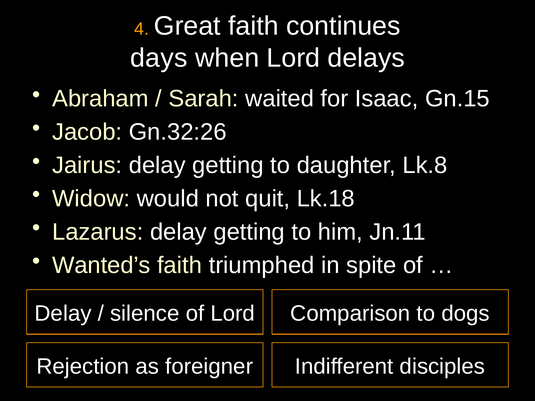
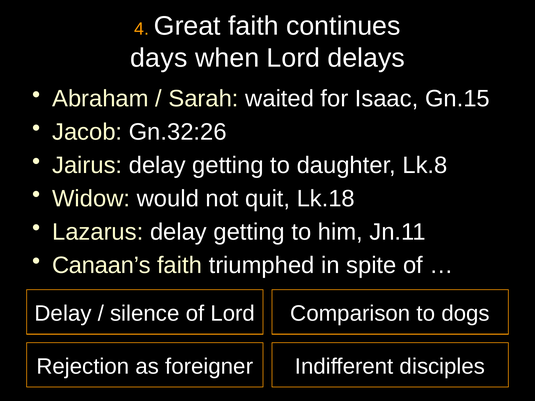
Wanted’s: Wanted’s -> Canaan’s (101, 265)
